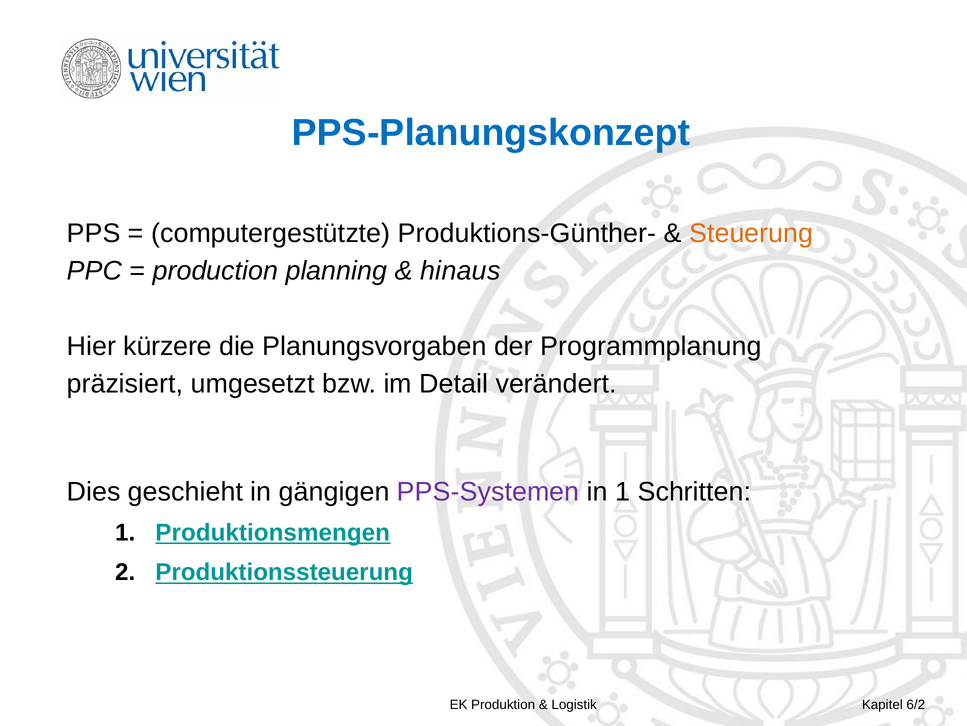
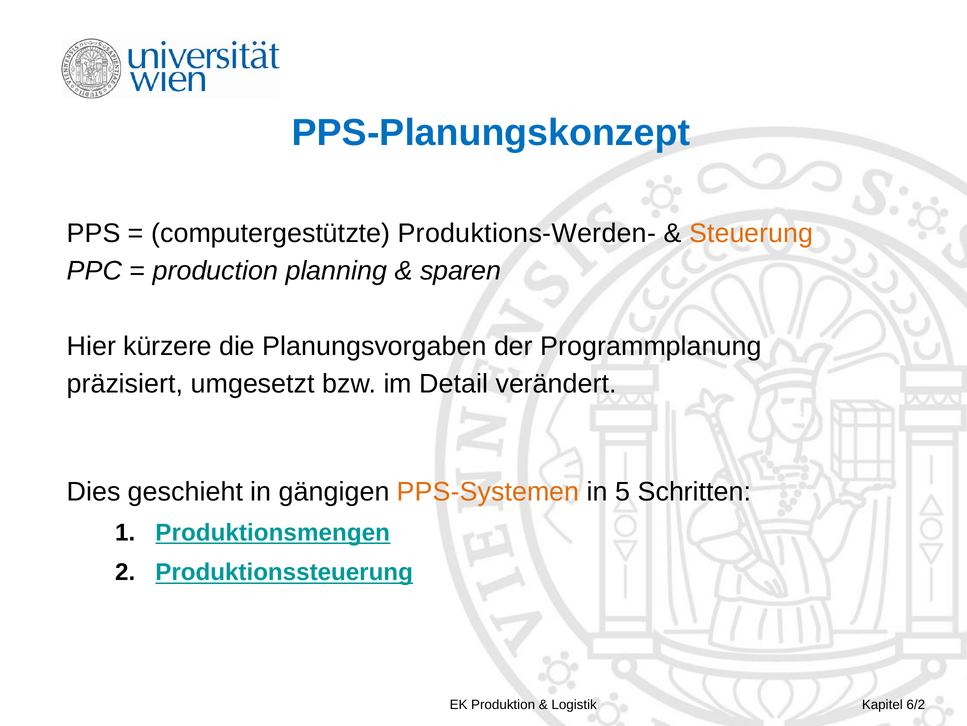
Produktions-Günther-: Produktions-Günther- -> Produktions-Werden- (527, 233)
hinaus: hinaus -> sparen (461, 271)
PPS-Systemen colour: purple -> orange (488, 491)
in 1: 1 -> 5 (623, 491)
